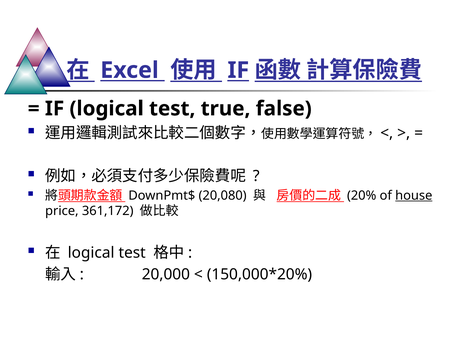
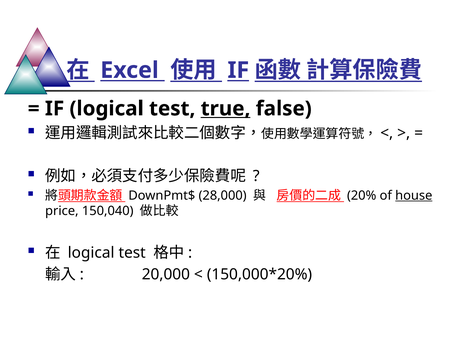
true underline: none -> present (226, 109)
20,080: 20,080 -> 28,000 (223, 196)
361,172: 361,172 -> 150,040 (108, 211)
